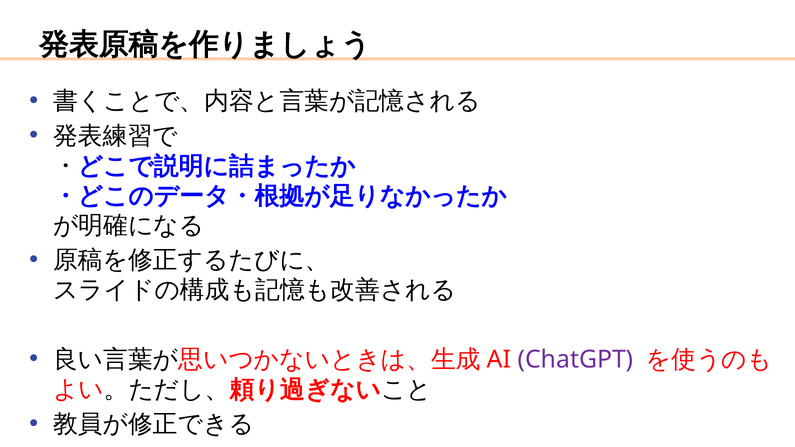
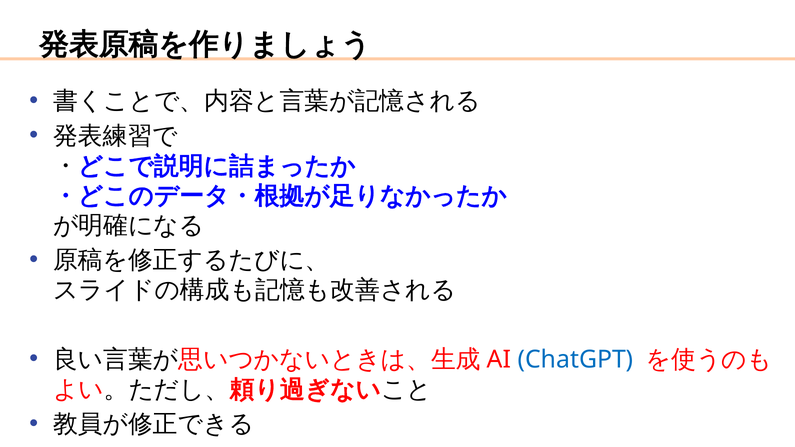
ChatGPT colour: purple -> blue (576, 360)
